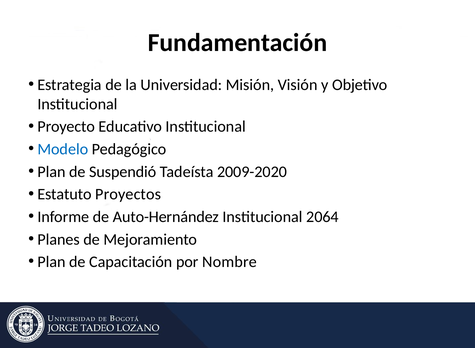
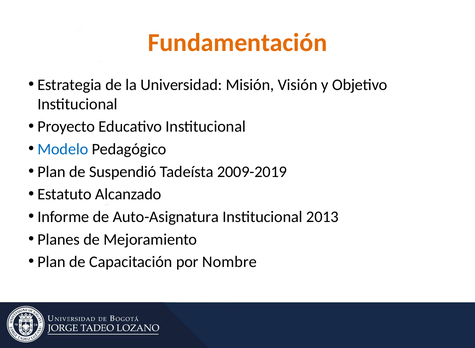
Fundamentación colour: black -> orange (237, 43)
2009-2020: 2009-2020 -> 2009-2019 (252, 172)
Proyectos: Proyectos -> Alcanzado (128, 194)
Auto-Hernández: Auto-Hernández -> Auto-Asignatura (166, 217)
2064: 2064 -> 2013 (323, 217)
